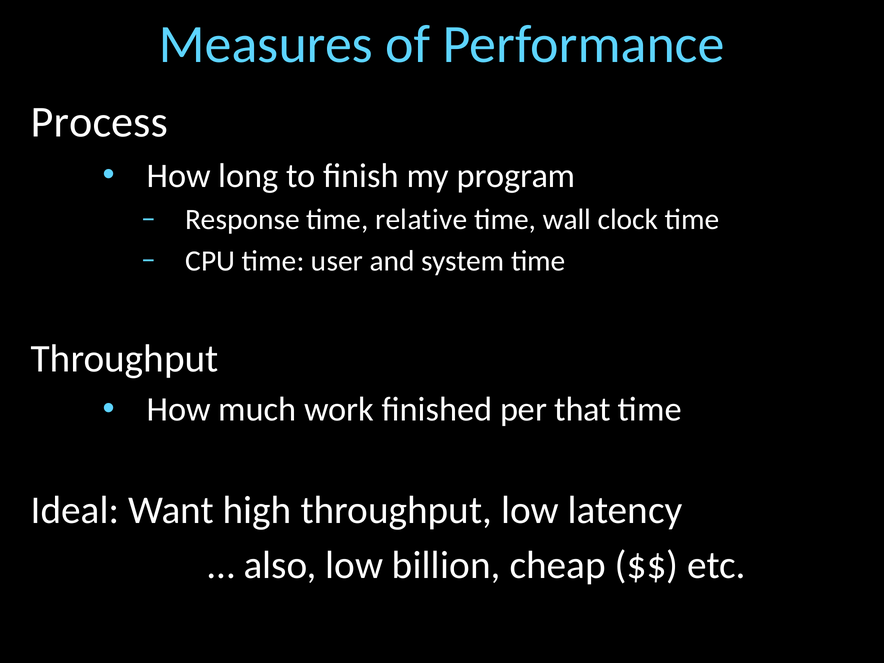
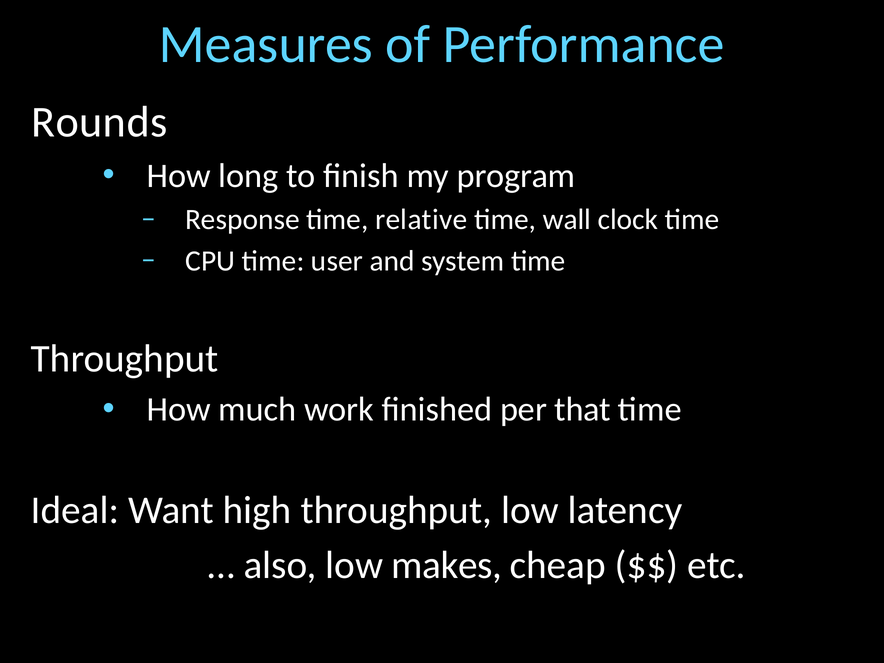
Process: Process -> Rounds (99, 122)
billion: billion -> makes (447, 565)
